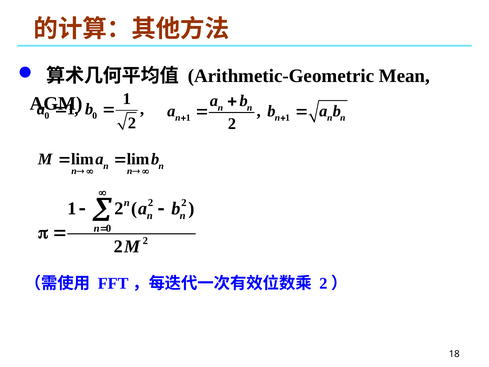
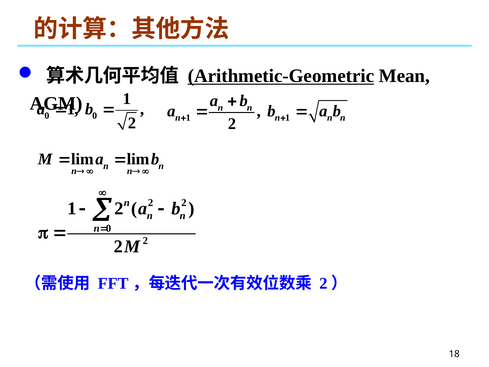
Arithmetic-Geometric underline: none -> present (281, 76)
